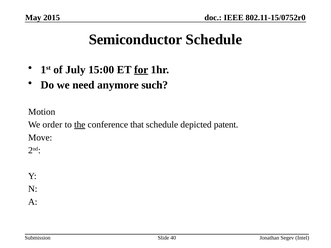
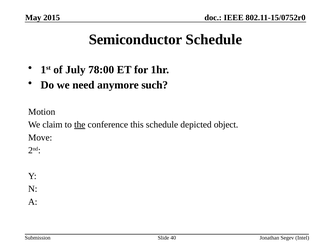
15:00: 15:00 -> 78:00 (101, 70)
for underline: present -> none (141, 70)
order: order -> claim (52, 125)
that: that -> this (137, 125)
patent: patent -> object (226, 125)
